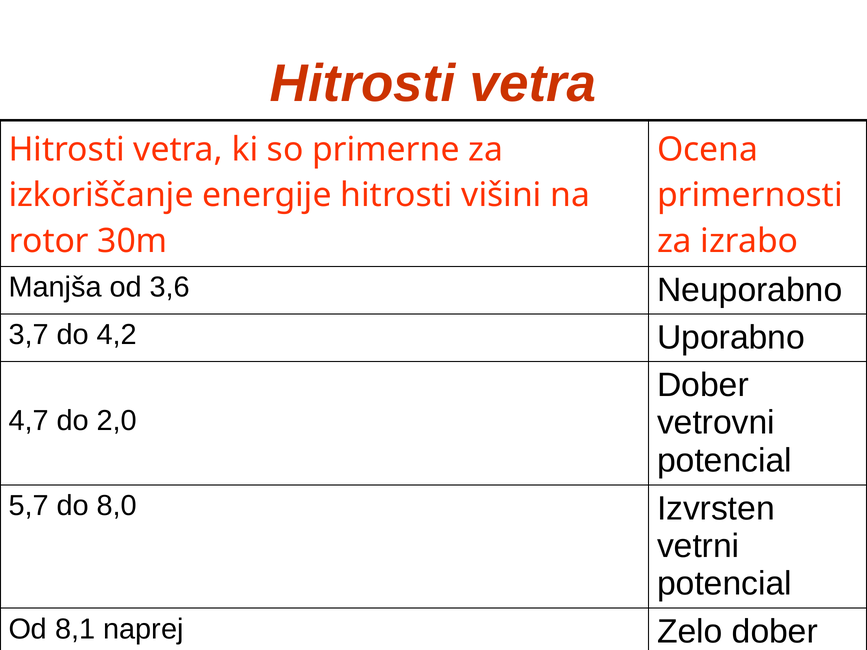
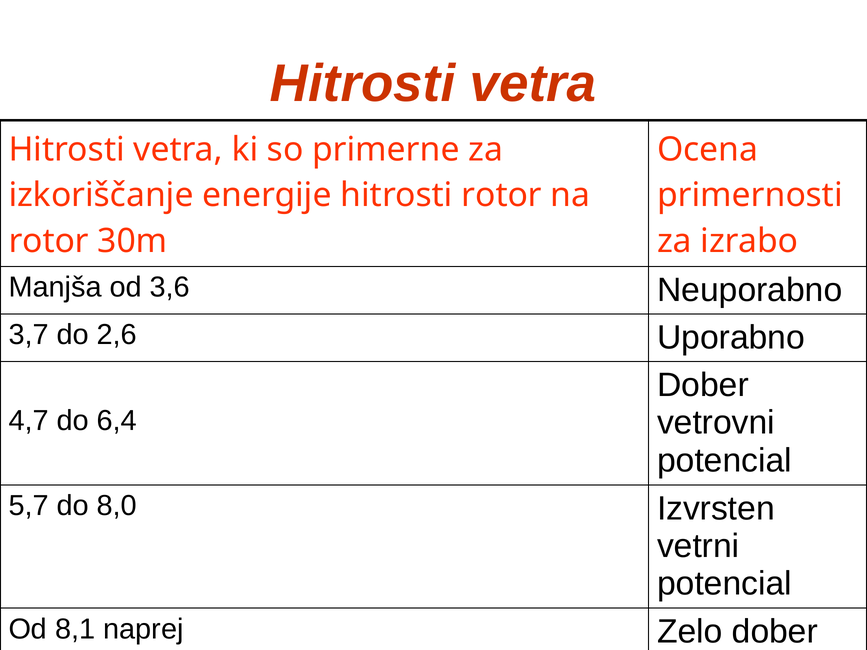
hitrosti višini: višini -> rotor (502, 195)
4,2: 4,2 -> 2,6 (117, 335)
2,0: 2,0 -> 6,4 (117, 421)
